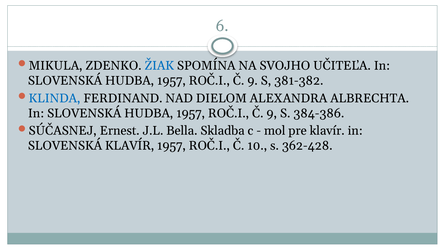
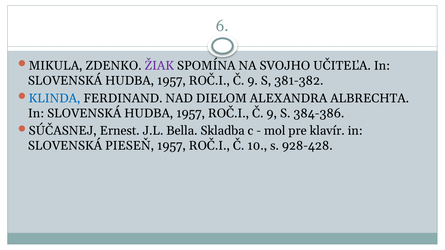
ŽIAK colour: blue -> purple (159, 66)
SLOVENSKÁ KLAVÍR: KLAVÍR -> PIESEŇ (130, 146)
362-428: 362-428 -> 928-428 (307, 146)
